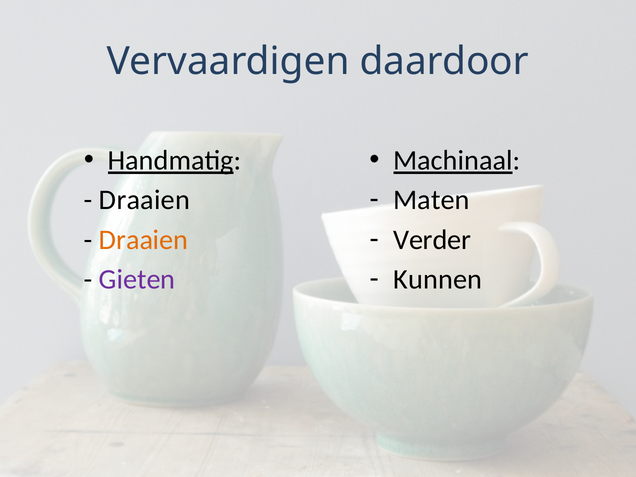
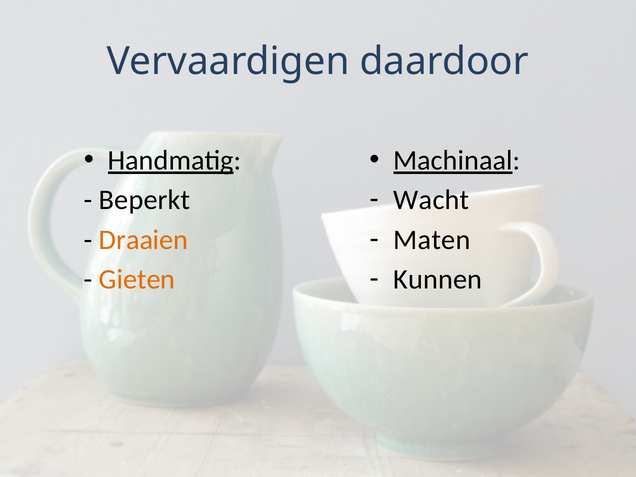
Maten: Maten -> Wacht (431, 200)
Draaien: Draaien -> Beperkt (144, 200)
Verder: Verder -> Maten (432, 240)
Gieten colour: purple -> orange (137, 279)
